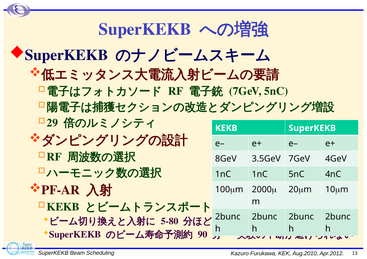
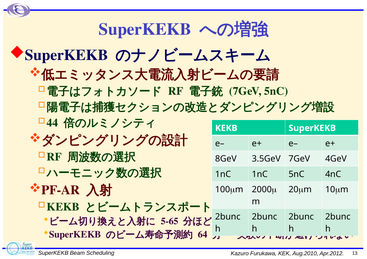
29: 29 -> 44 (52, 123)
5-80: 5-80 -> 5-65 (170, 222)
90: 90 -> 64 (203, 235)
